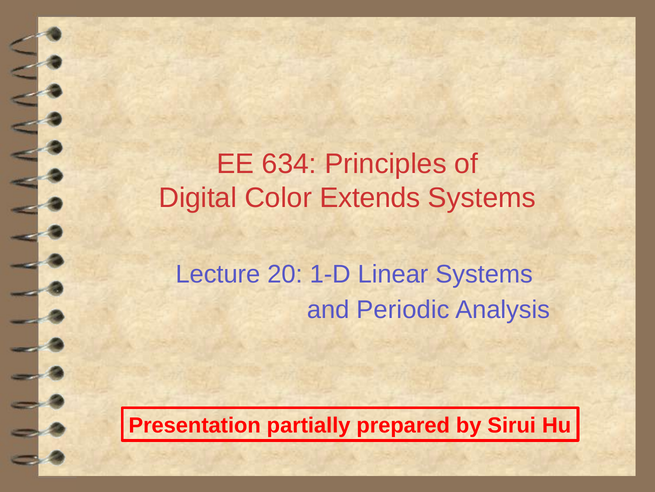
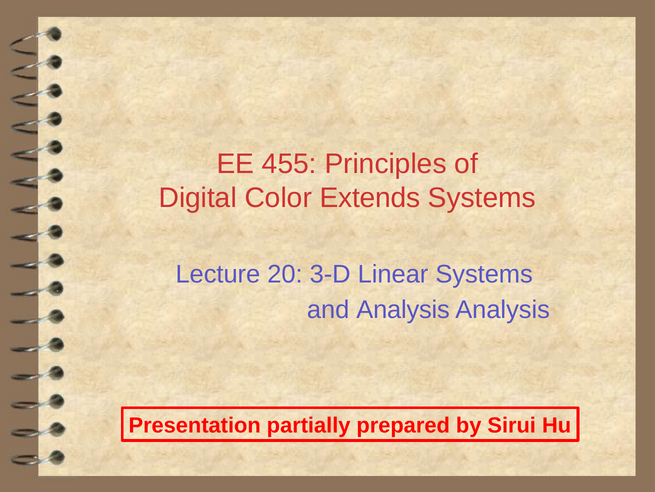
634: 634 -> 455 (289, 164)
1-D: 1-D -> 3-D (330, 274)
and Periodic: Periodic -> Analysis (403, 309)
